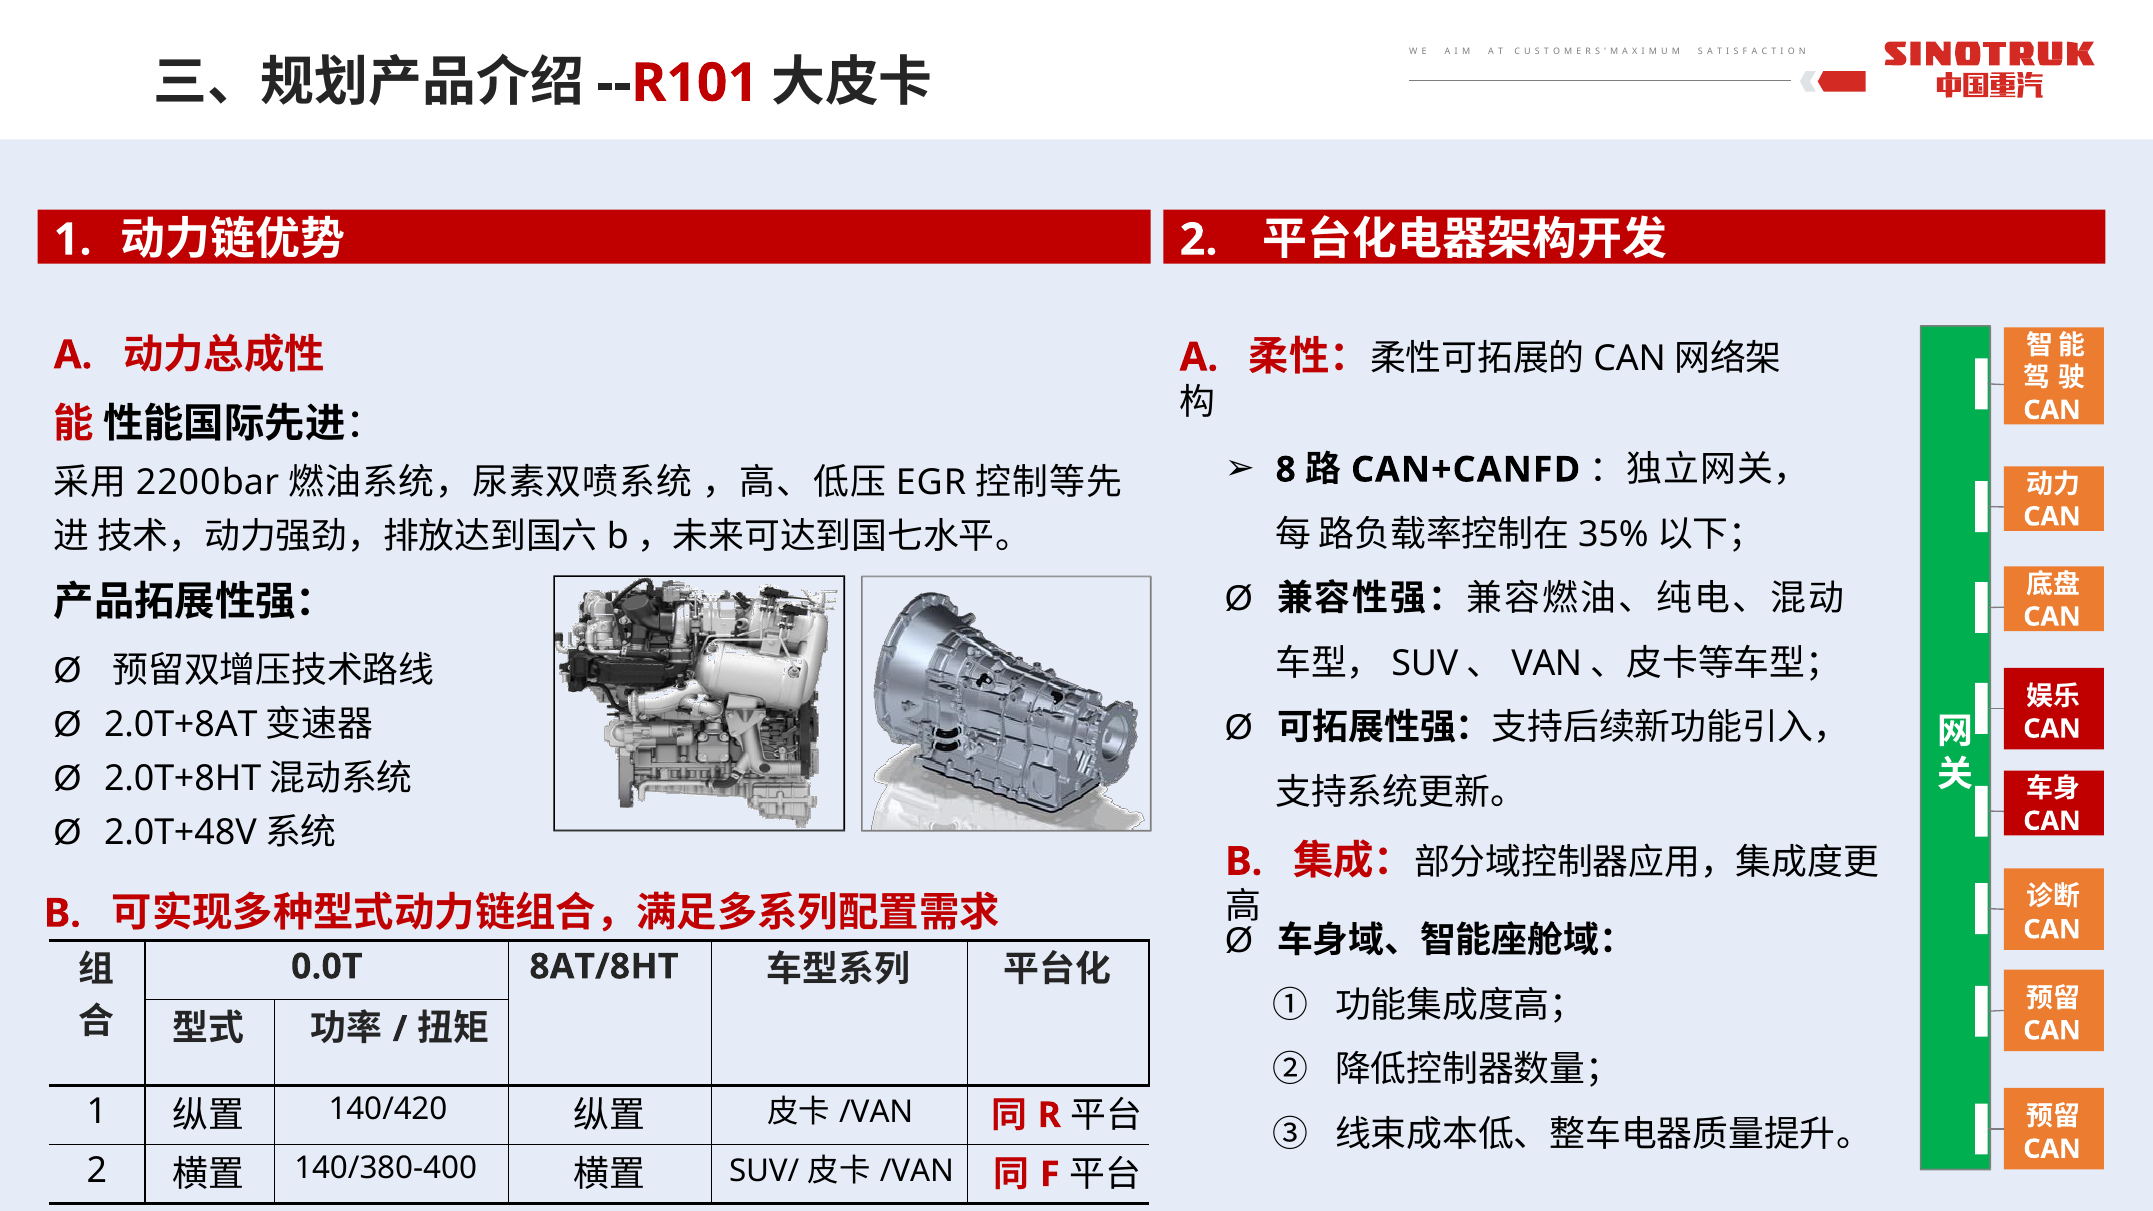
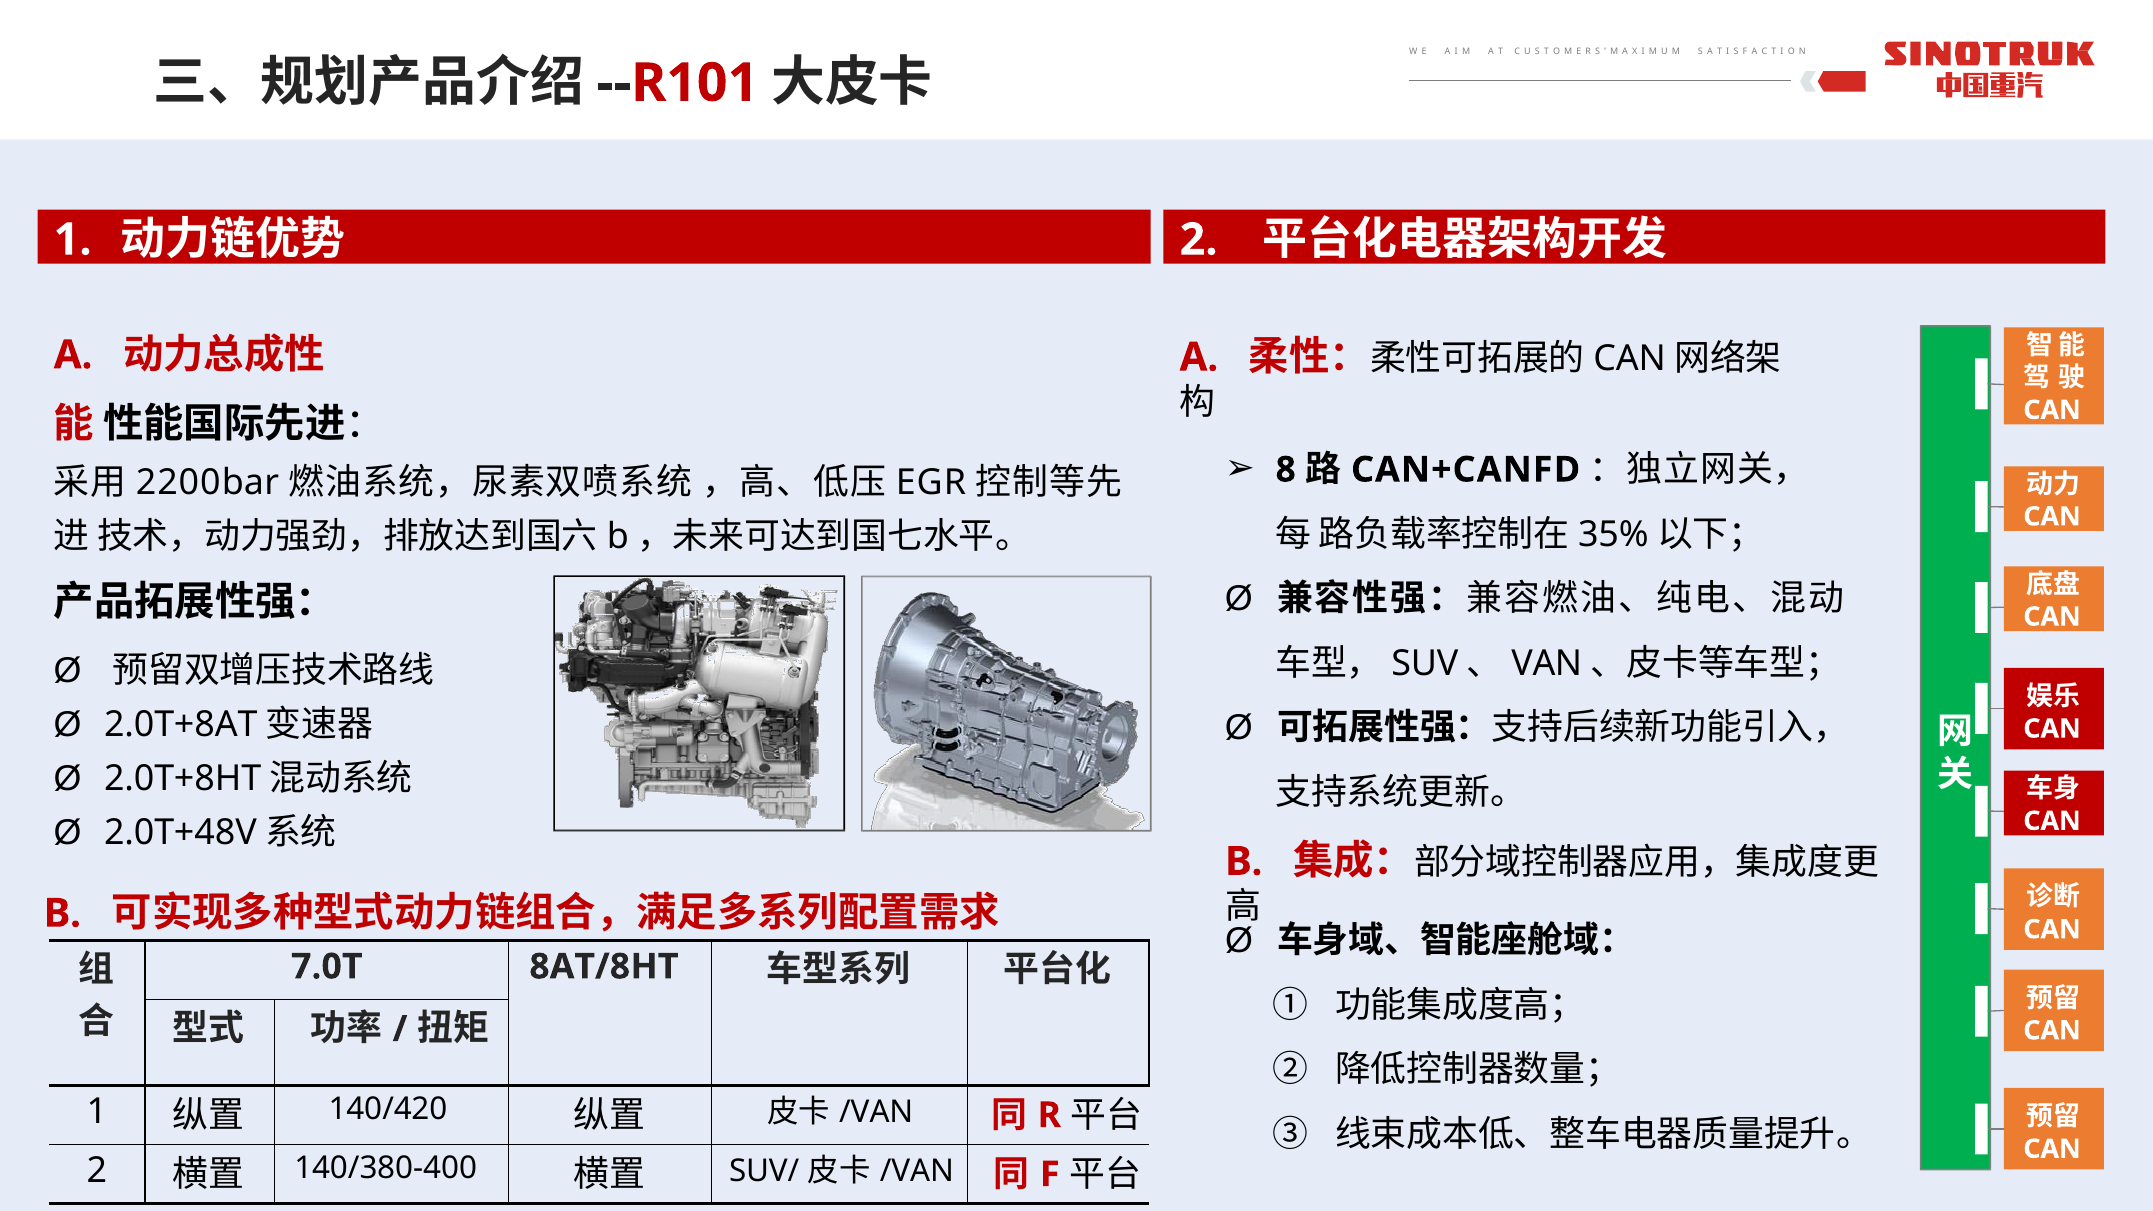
0.0T: 0.0T -> 7.0T (327, 967)
